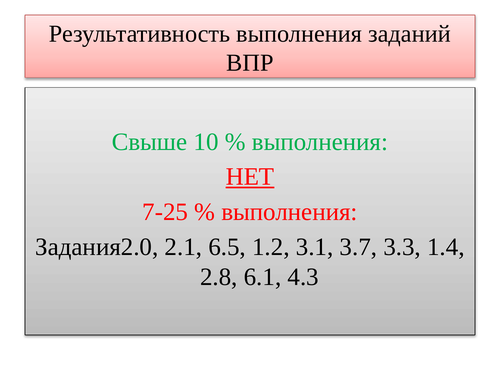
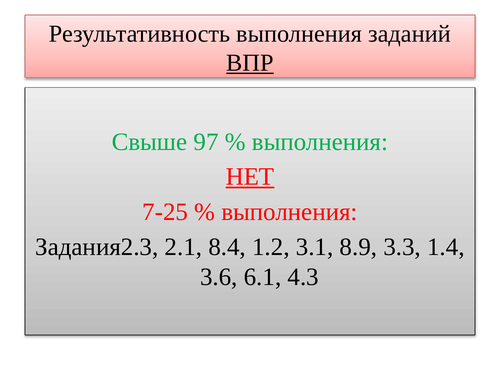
ВПР underline: none -> present (250, 63)
10: 10 -> 97 (206, 142)
Задания2.0: Задания2.0 -> Задания2.3 (97, 247)
6.5: 6.5 -> 8.4 (227, 247)
3.7: 3.7 -> 8.9 (358, 247)
2.8: 2.8 -> 3.6 (219, 277)
